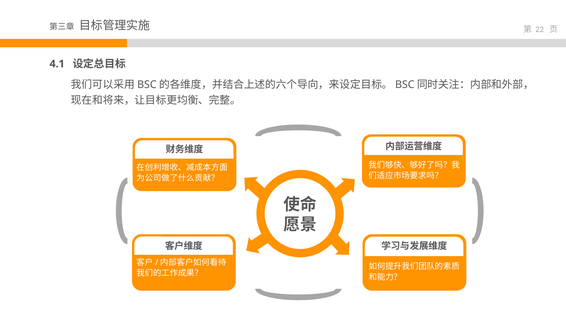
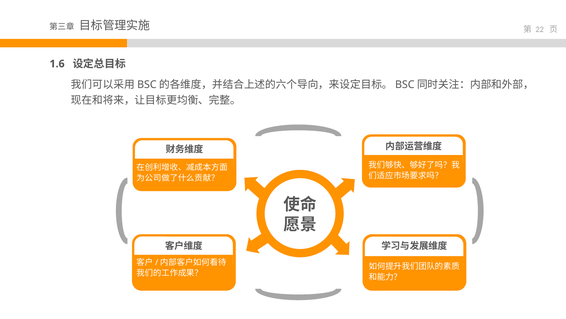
4.1: 4.1 -> 1.6 (57, 64)
